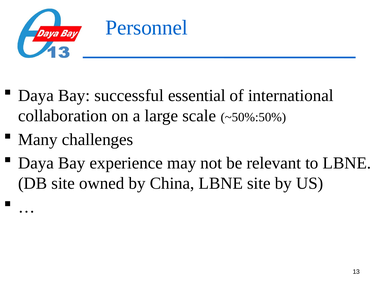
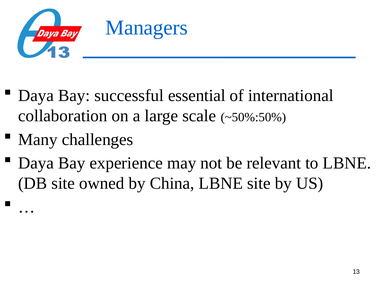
Personnel: Personnel -> Managers (147, 28)
